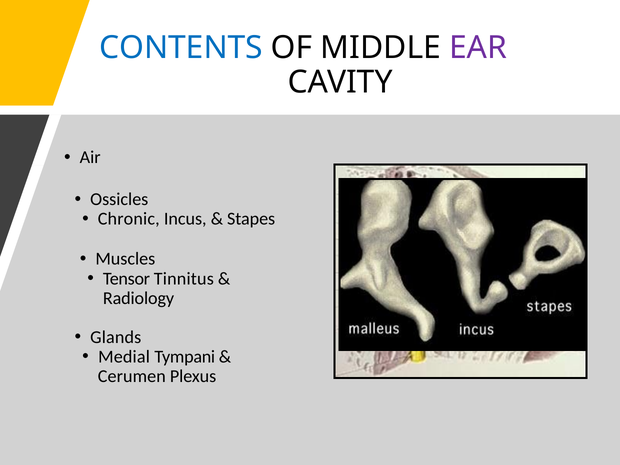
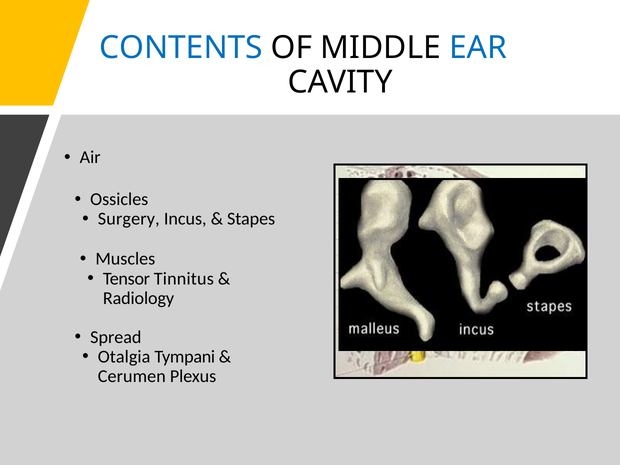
EAR colour: purple -> blue (478, 48)
Chronic: Chronic -> Surgery (129, 219)
Glands: Glands -> Spread (116, 337)
Medial: Medial -> Otalgia (124, 357)
